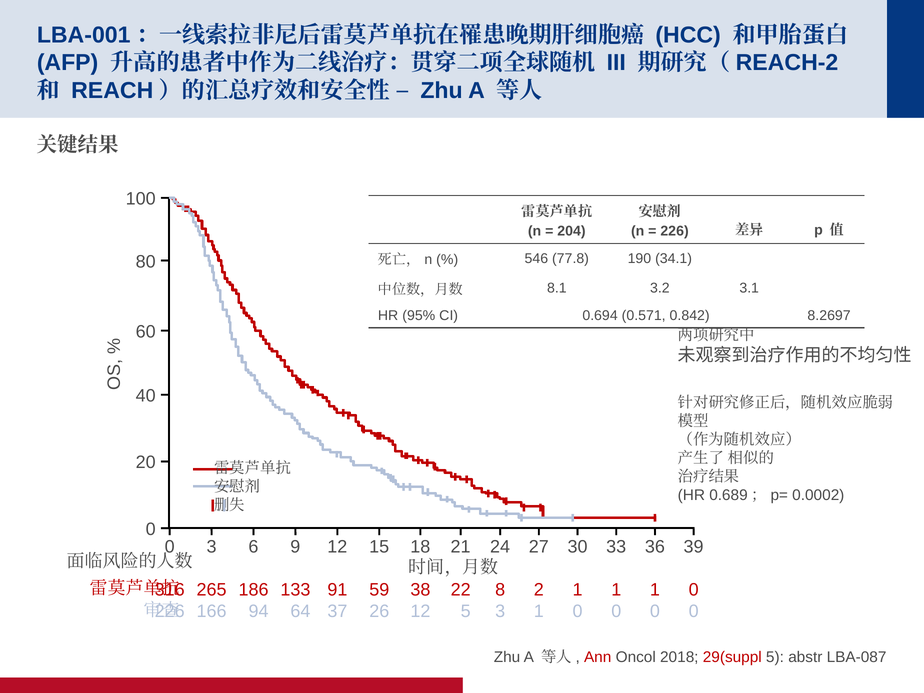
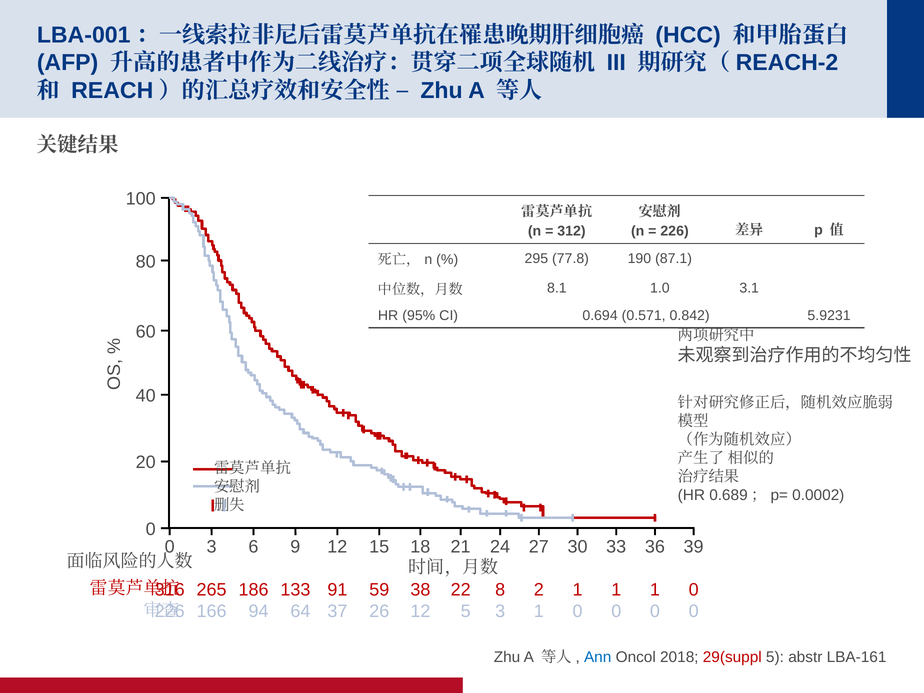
204: 204 -> 312 (572, 231)
546: 546 -> 295 (536, 259)
34.1: 34.1 -> 87.1 (674, 259)
3.2: 3.2 -> 1.0 (660, 288)
8.2697: 8.2697 -> 5.9231 (829, 315)
Ann colour: red -> blue (598, 657)
LBA-087: LBA-087 -> LBA-161 (857, 657)
